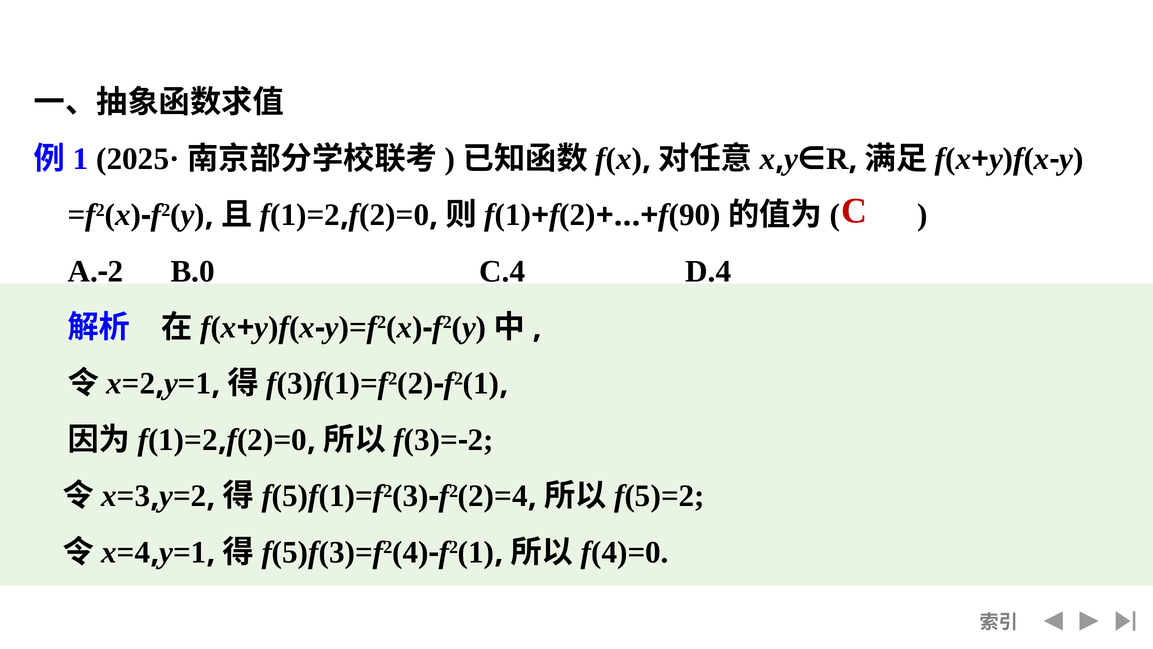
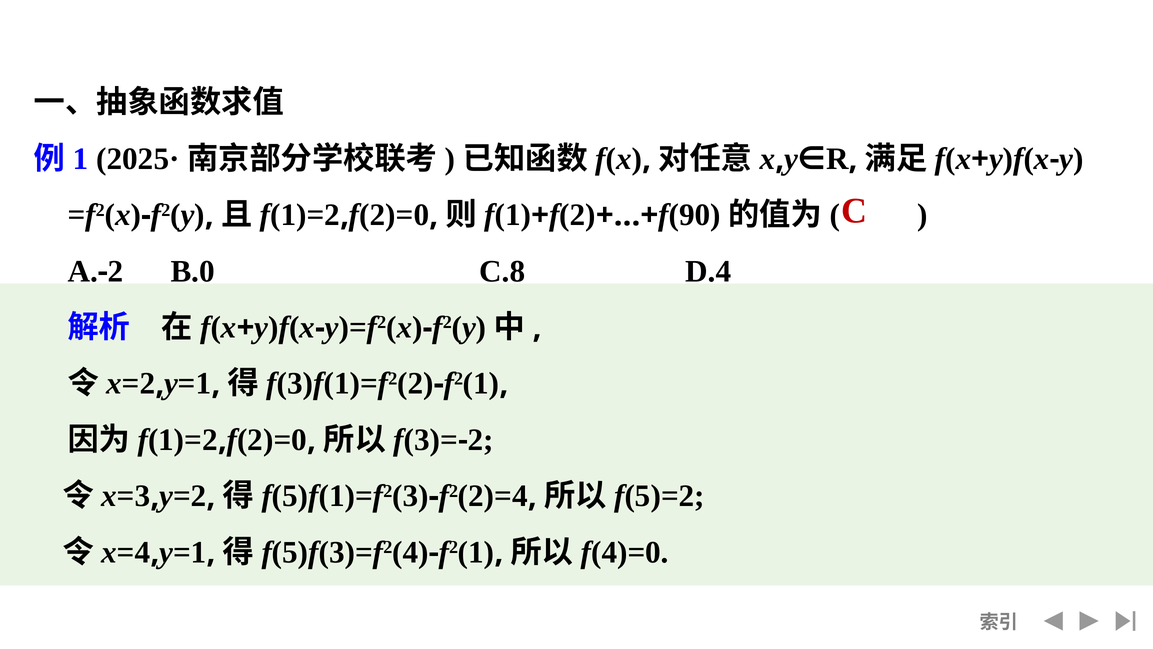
C.4: C.4 -> C.8 (502, 271)
